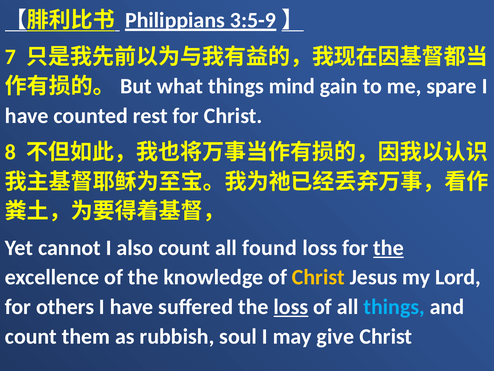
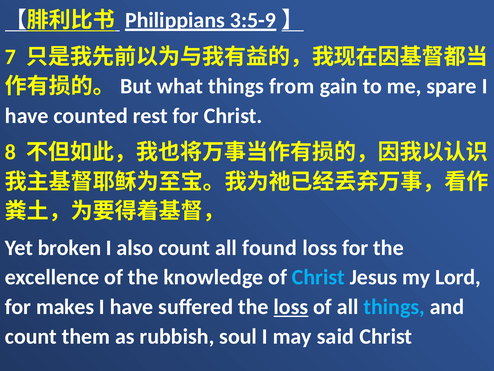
mind: mind -> from (292, 86)
cannot: cannot -> broken (70, 247)
the underline: present -> none (389, 247)
Christ colour: yellow -> light blue (318, 277)
others: others -> makes (65, 306)
give: give -> said (335, 336)
